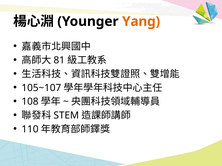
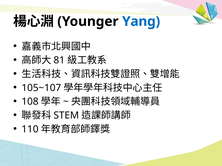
Yang colour: orange -> blue (141, 21)
